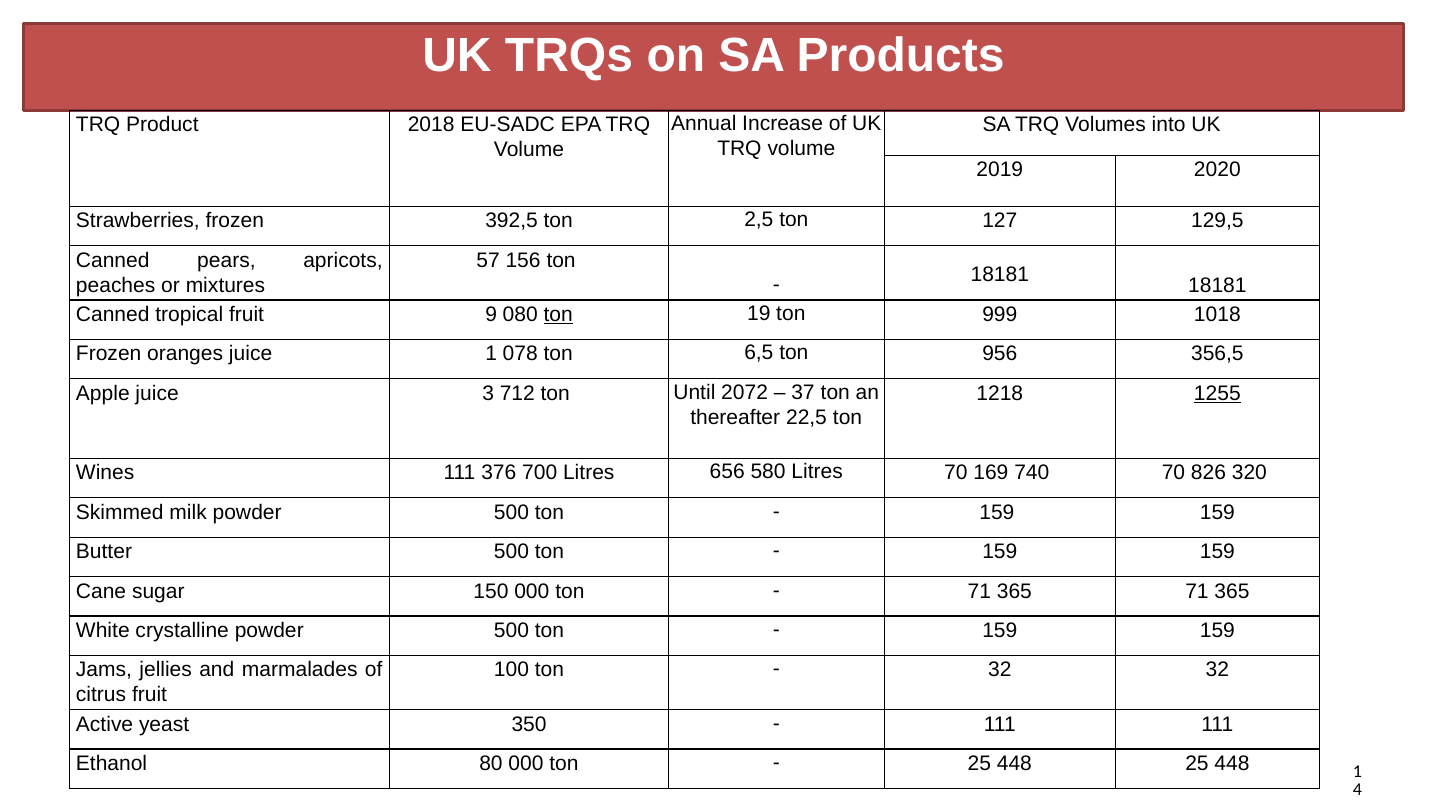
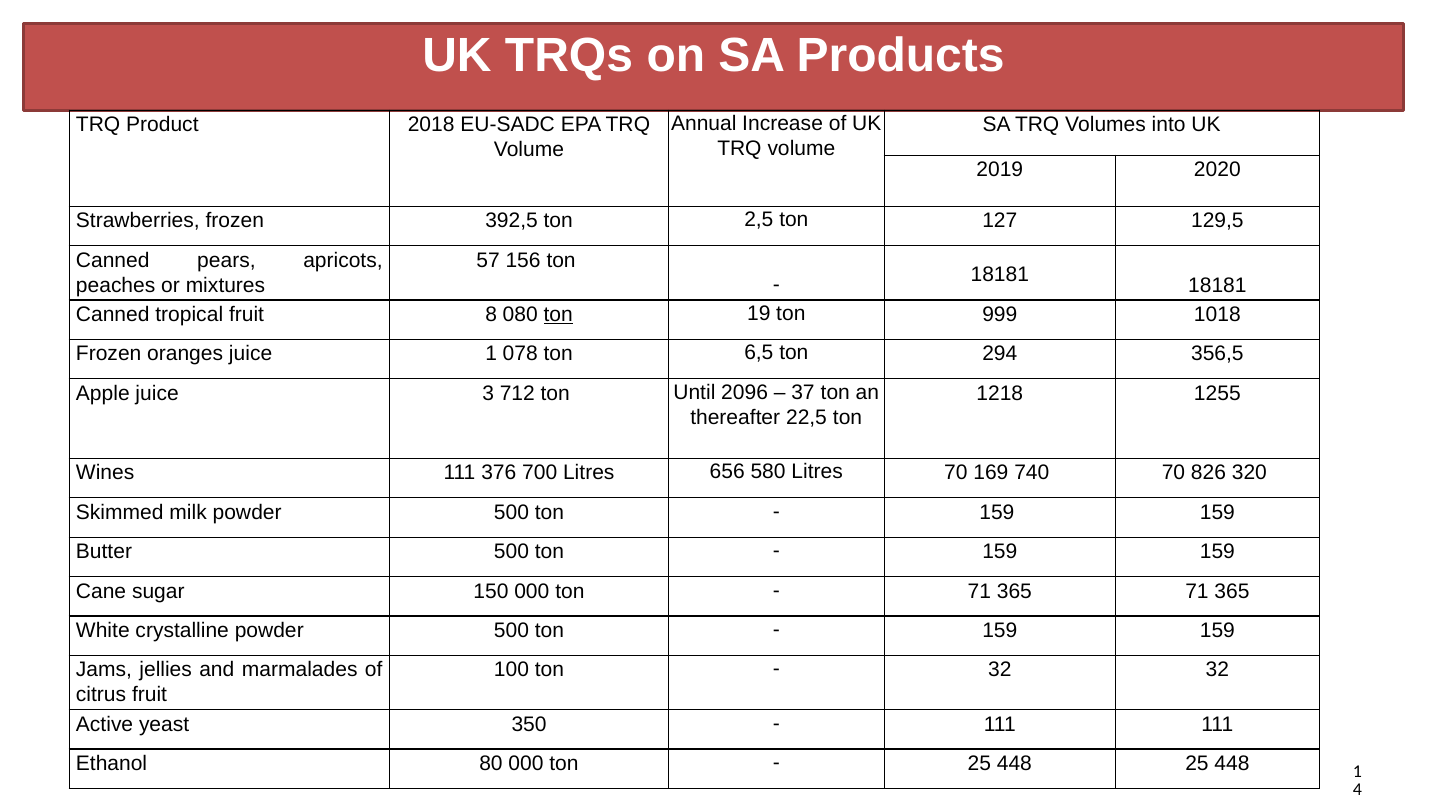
9: 9 -> 8 (491, 314)
956: 956 -> 294 (1000, 354)
2072: 2072 -> 2096 (745, 392)
1255 underline: present -> none (1217, 393)
